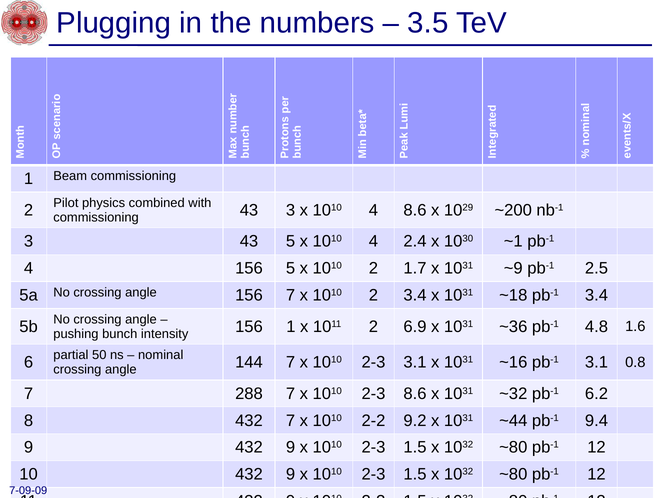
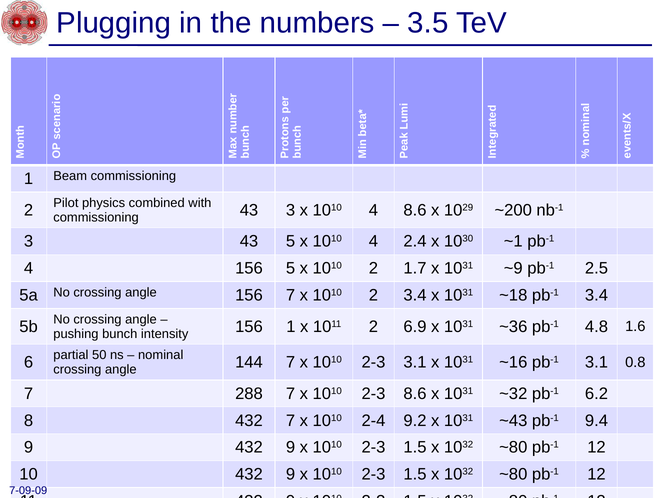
2-2: 2-2 -> 2-4 (373, 421)
~44: ~44 -> ~43 (513, 421)
